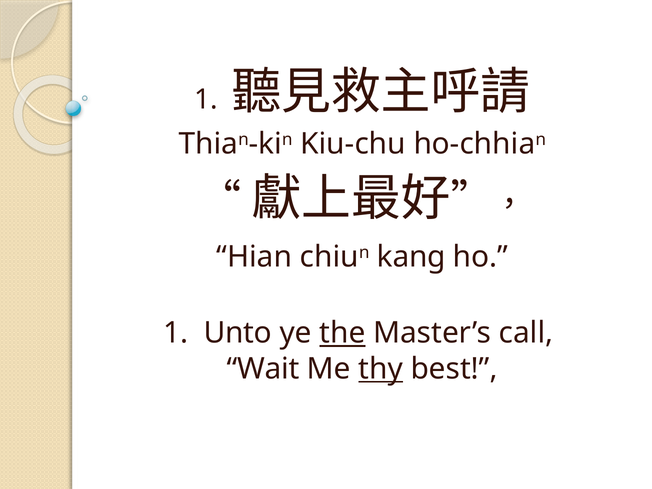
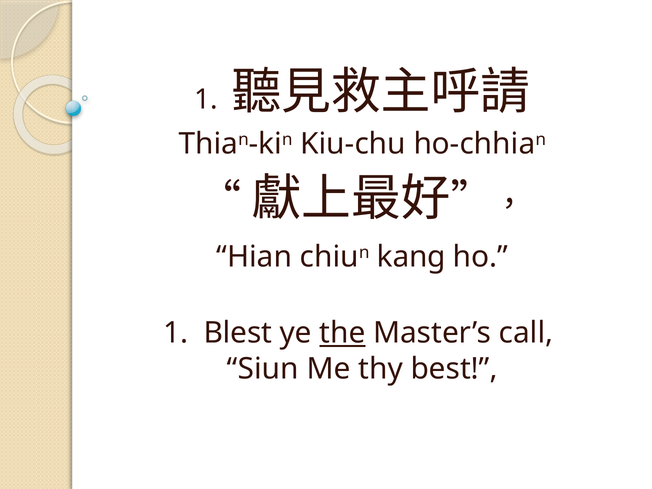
Unto: Unto -> Blest (238, 333)
Wait: Wait -> Siun (263, 369)
thy underline: present -> none (381, 369)
